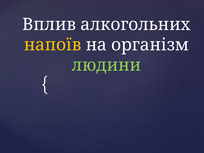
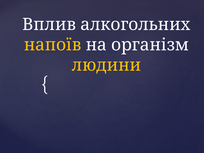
людини colour: light green -> yellow (106, 65)
